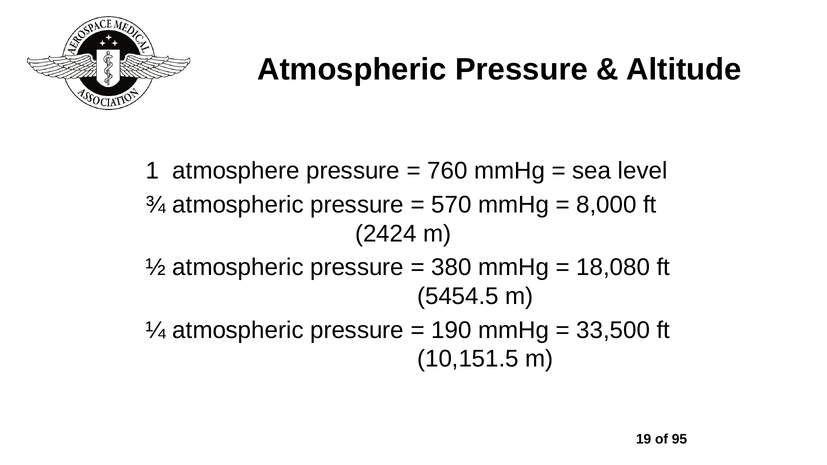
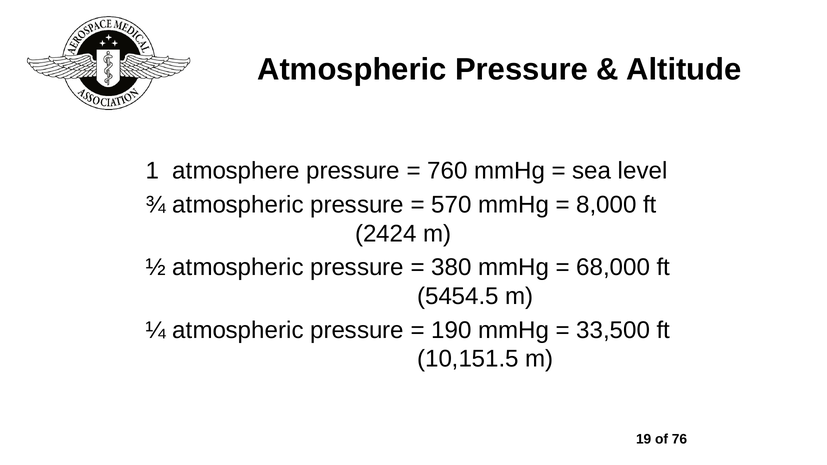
18,080: 18,080 -> 68,000 (613, 267)
95: 95 -> 76 (679, 439)
